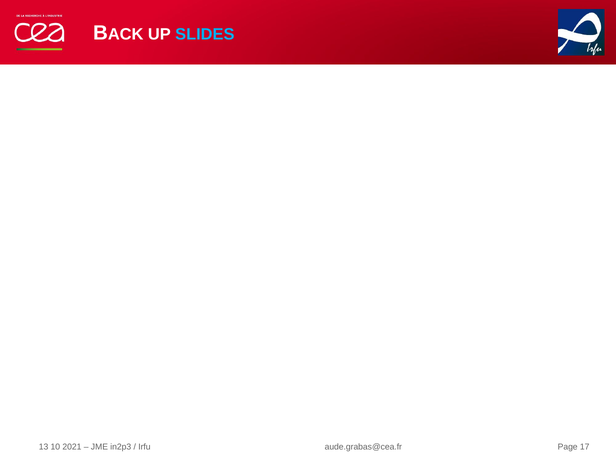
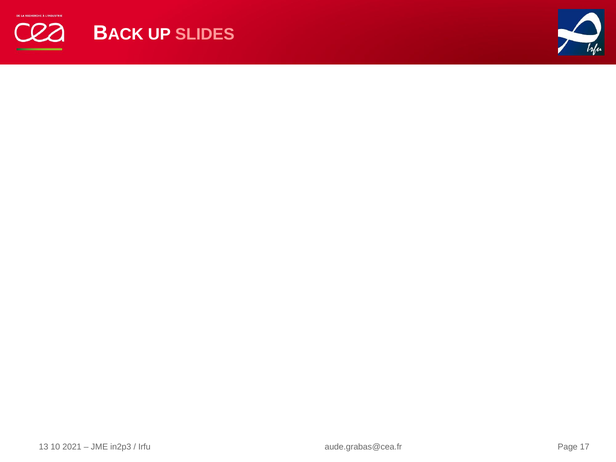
SLIDES colour: light blue -> pink (205, 34)
